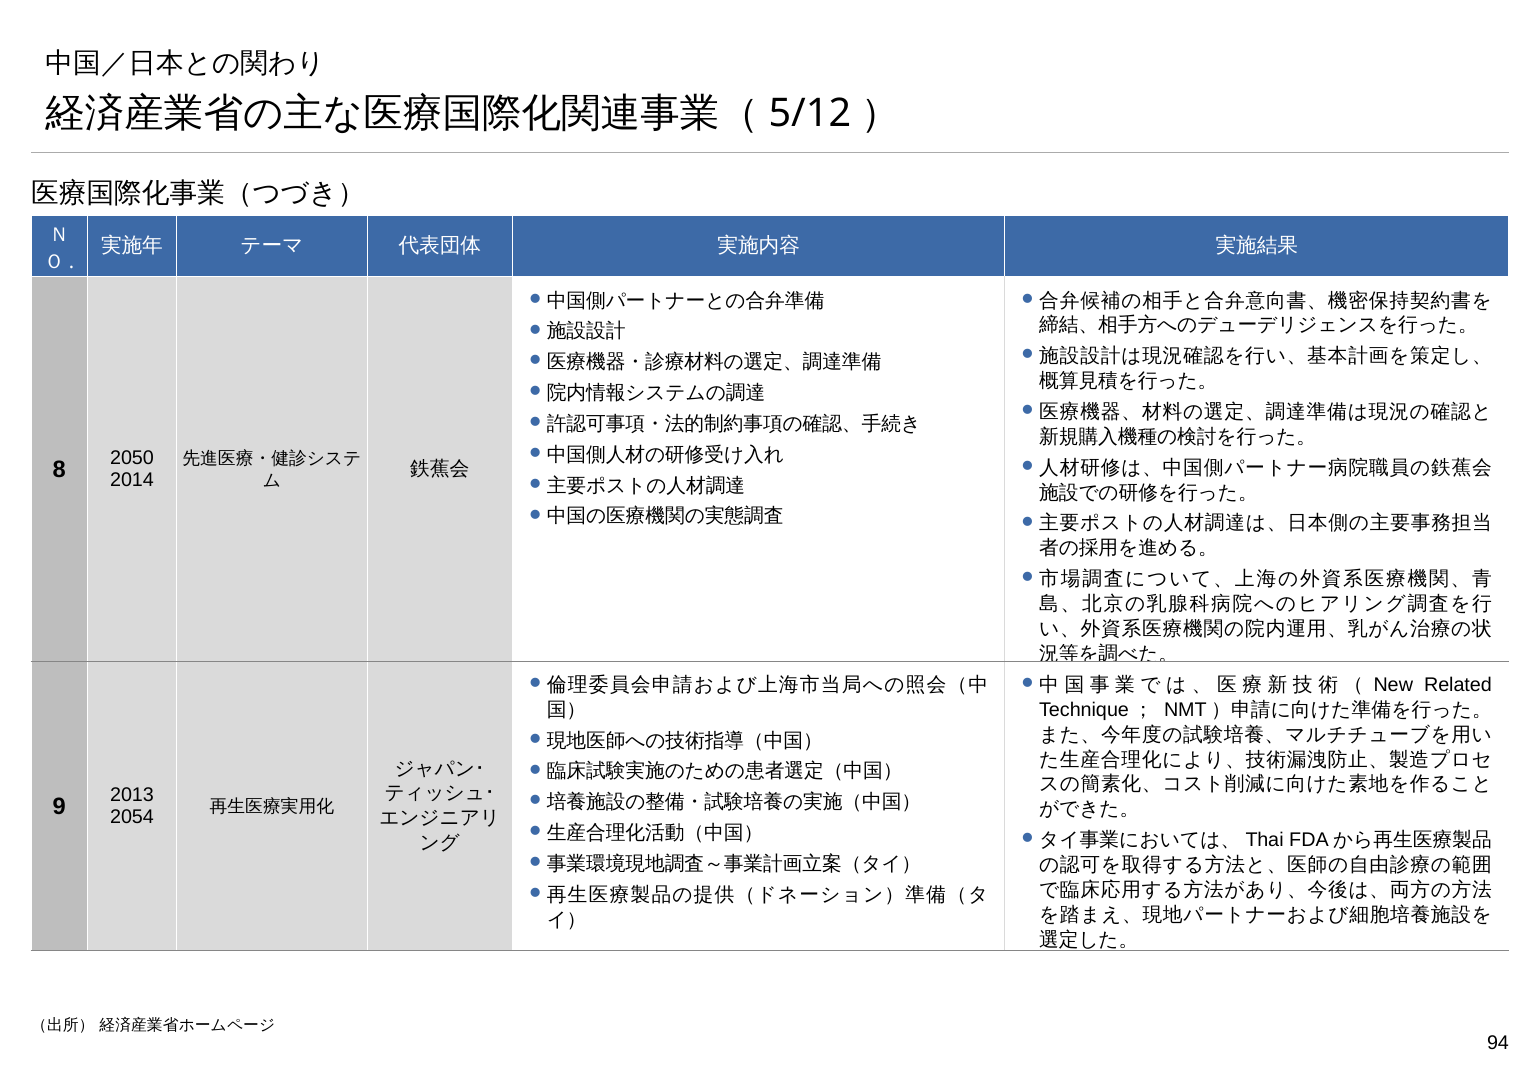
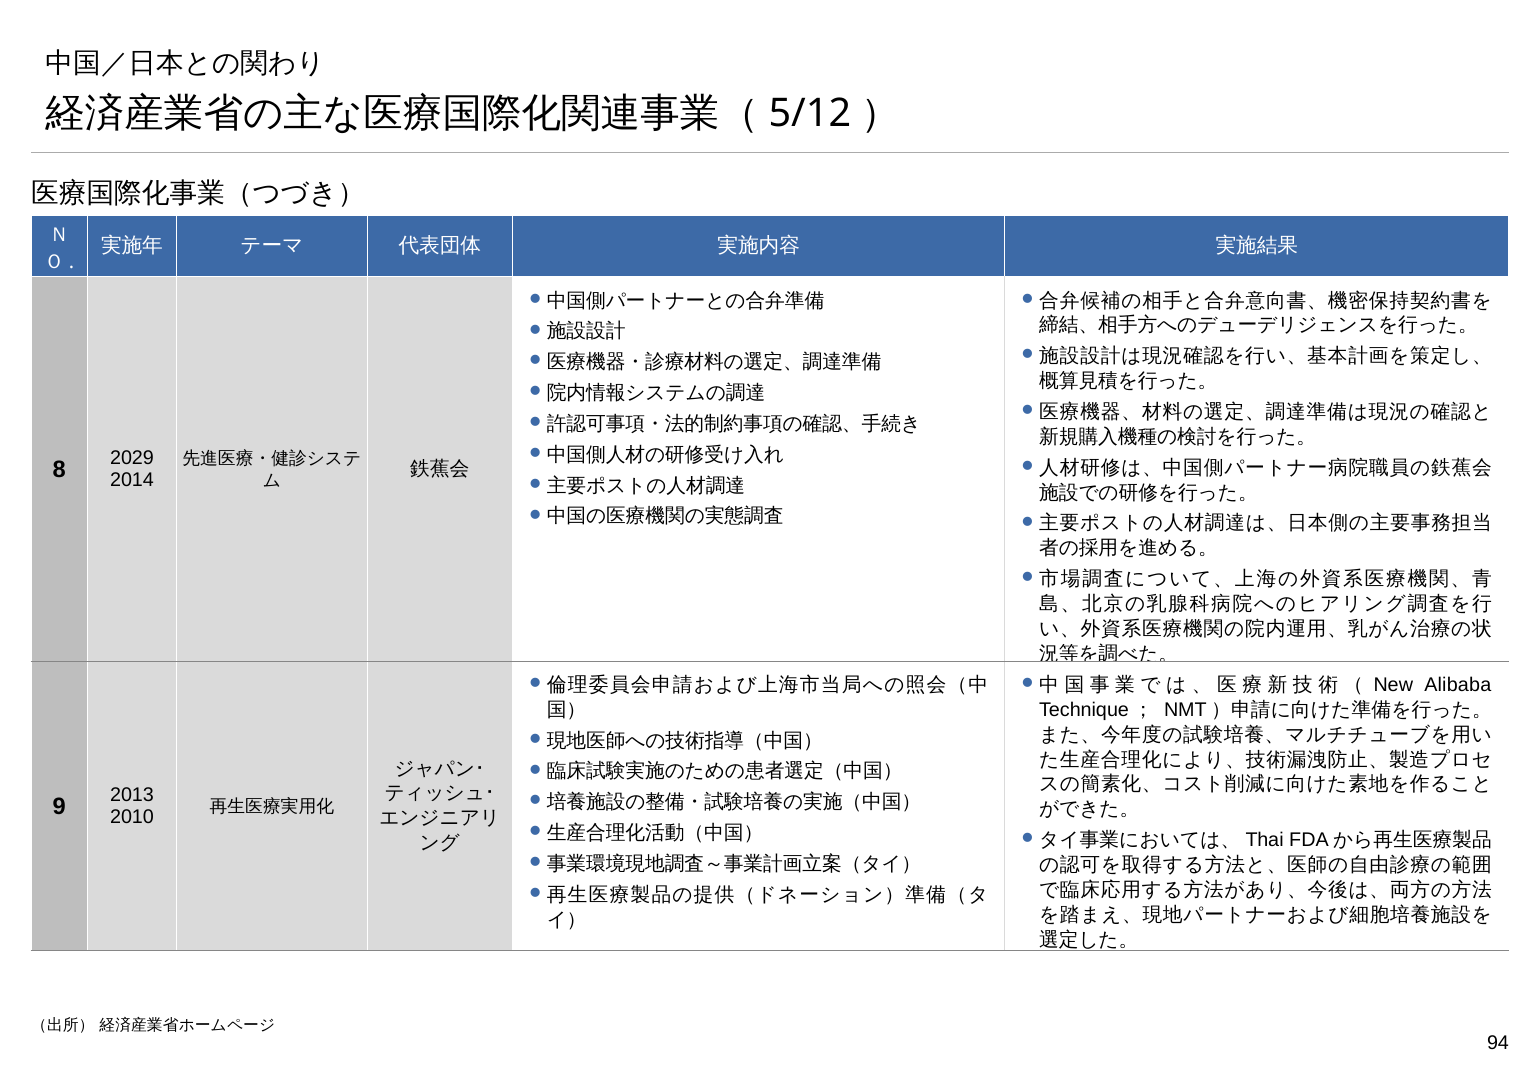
2050: 2050 -> 2029 (132, 458)
Related: Related -> Alibaba (1458, 685)
2054: 2054 -> 2010 (132, 817)
